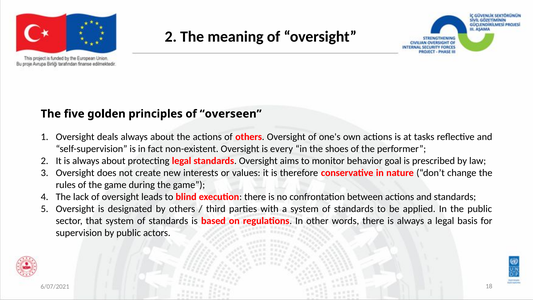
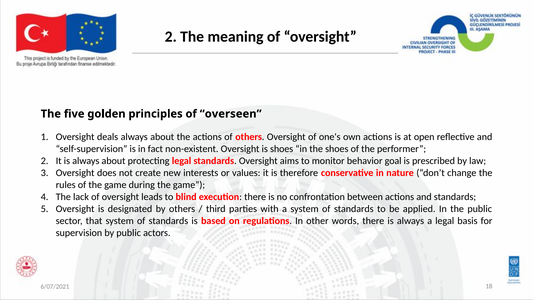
tasks: tasks -> open (424, 137)
is every: every -> shoes (282, 149)
